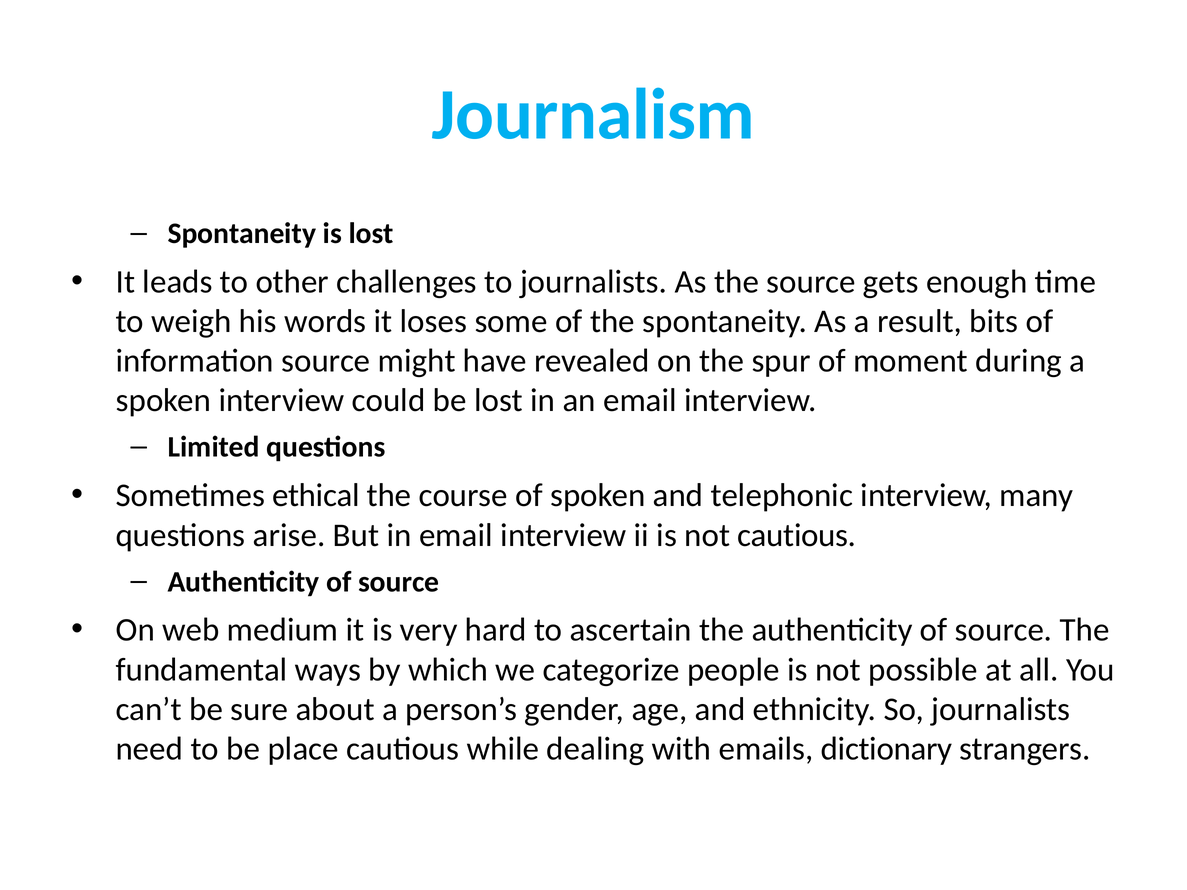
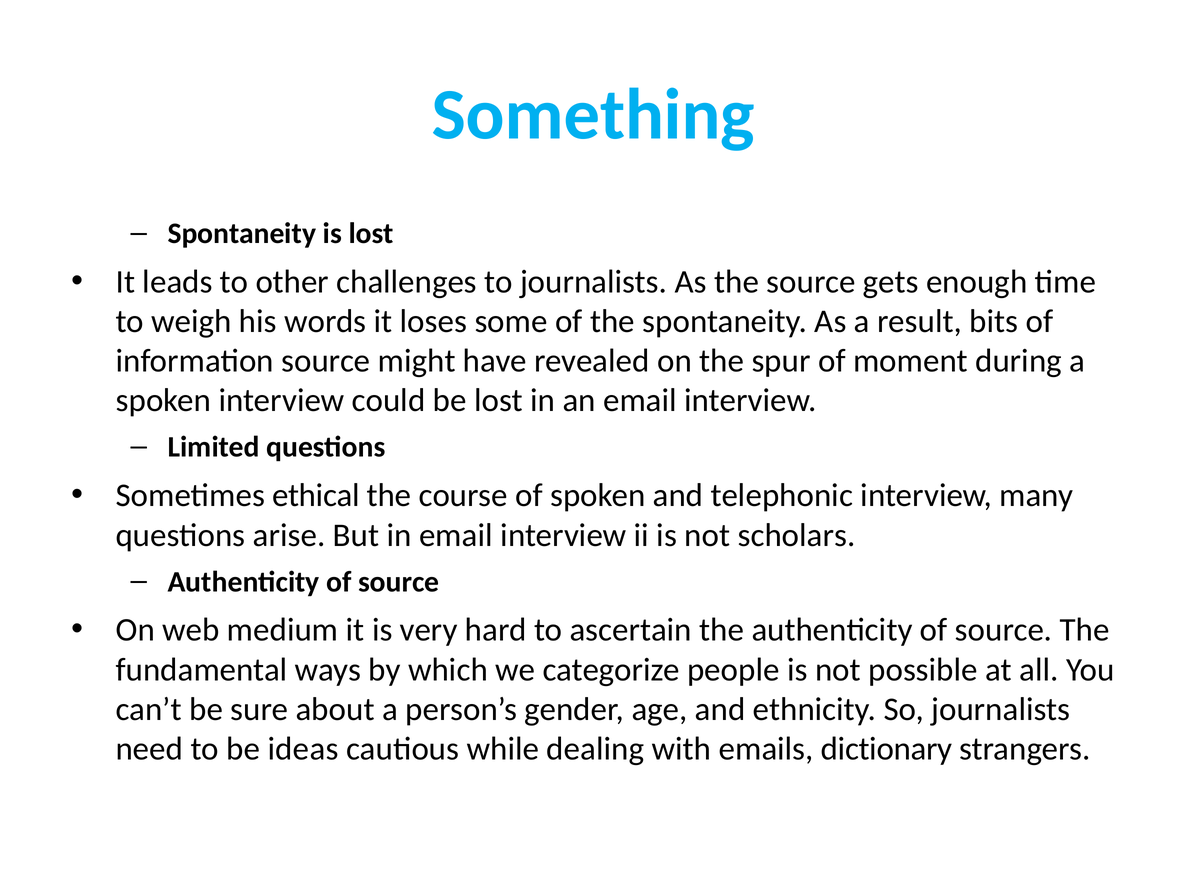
Journalism: Journalism -> Something (593, 115)
not cautious: cautious -> scholars (797, 535)
place: place -> ideas (303, 749)
